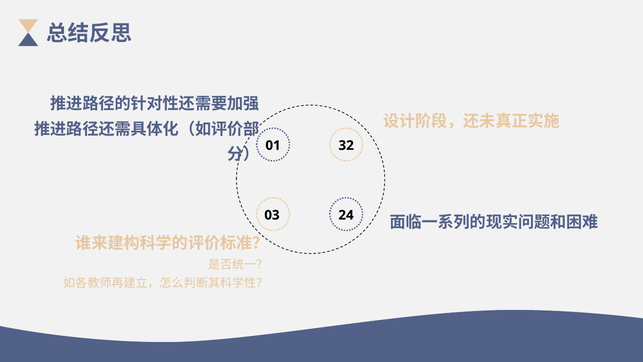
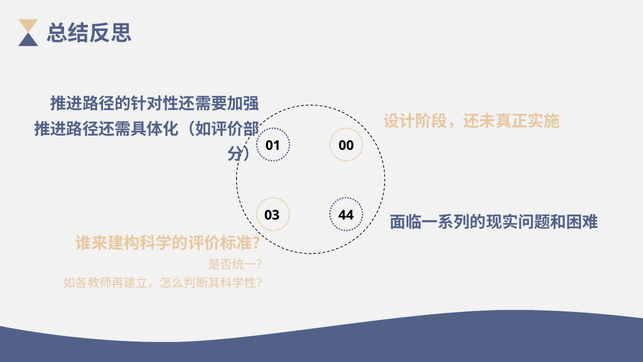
32: 32 -> 00 (346, 145)
24: 24 -> 44 (346, 215)
